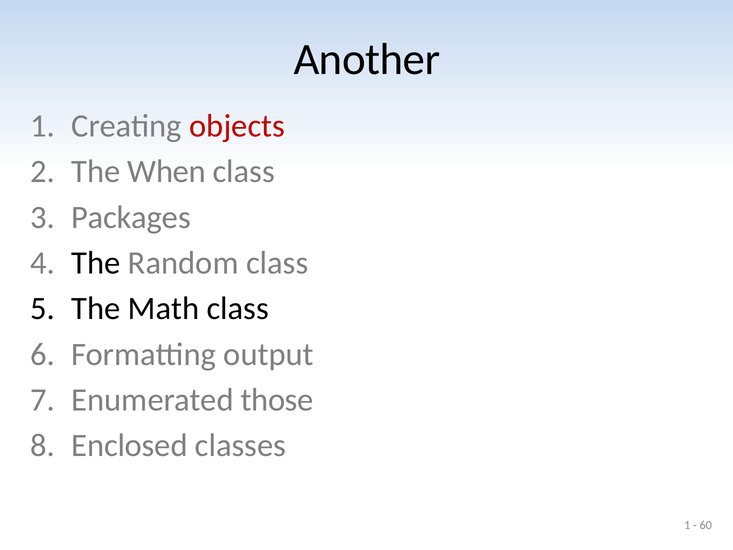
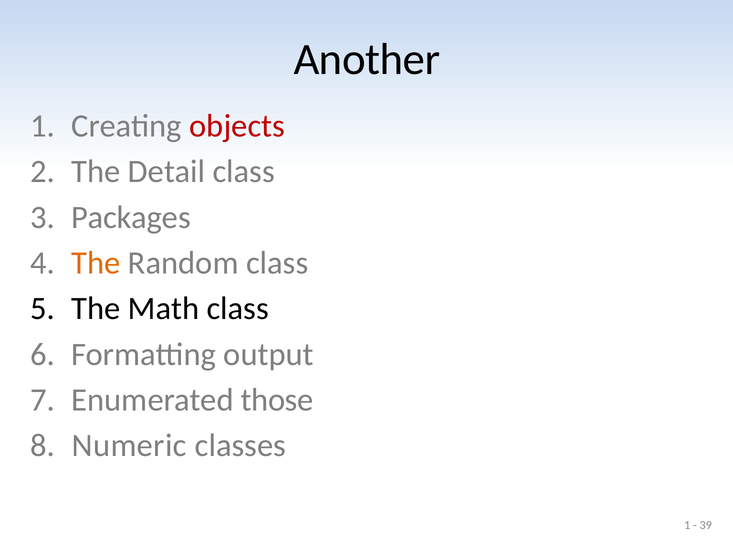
When: When -> Detail (167, 172)
The colour: black -> orange (96, 263)
Enclosed: Enclosed -> Numeric (129, 445)
60: 60 -> 39 (706, 525)
